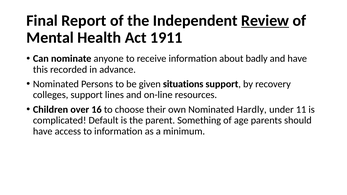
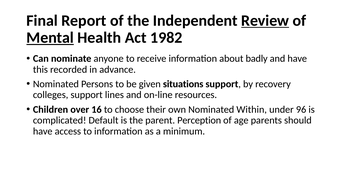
Mental underline: none -> present (50, 38)
1911: 1911 -> 1982 (166, 38)
Hardly: Hardly -> Within (252, 110)
11: 11 -> 96 (301, 110)
Something: Something -> Perception (199, 120)
